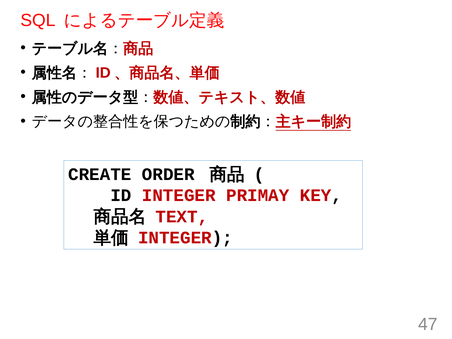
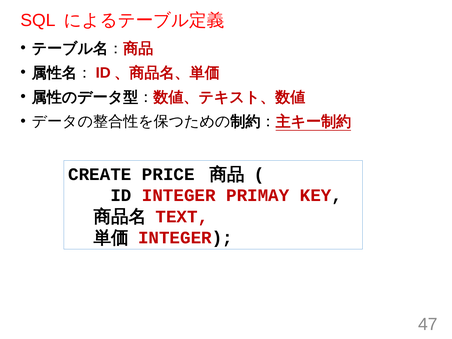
ORDER: ORDER -> PRICE (168, 174)
